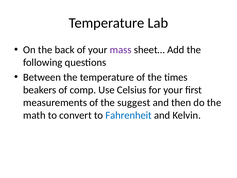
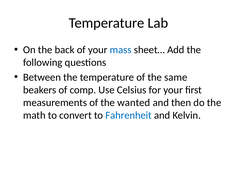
mass colour: purple -> blue (121, 50)
times: times -> same (176, 77)
suggest: suggest -> wanted (134, 102)
